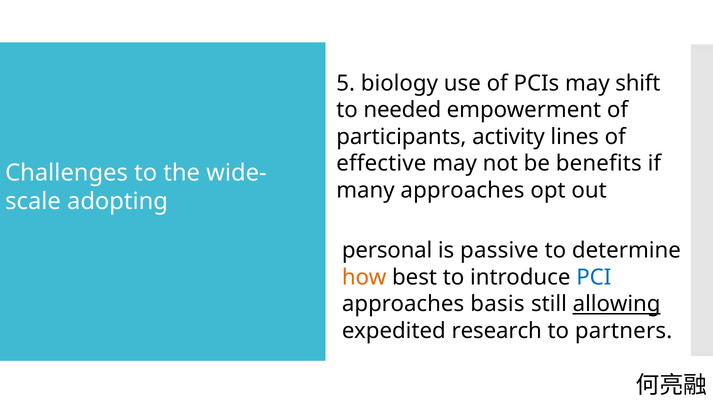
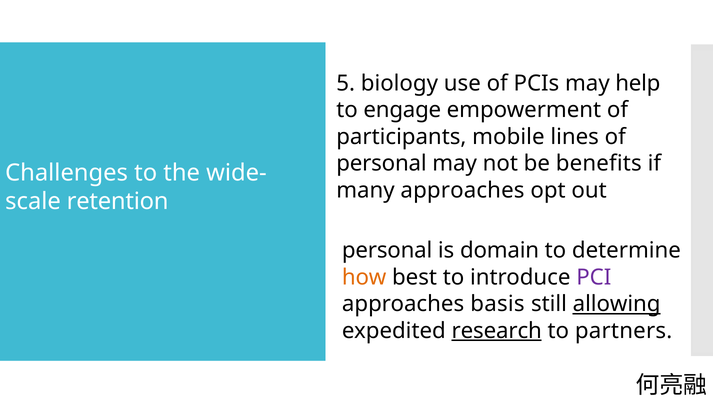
shift: shift -> help (638, 83)
needed: needed -> engage (402, 110)
activity: activity -> mobile (508, 137)
effective: effective -> personal (381, 163)
adopting: adopting -> retention (118, 202)
passive: passive -> domain (500, 251)
PCI colour: blue -> purple (594, 277)
research underline: none -> present (497, 331)
